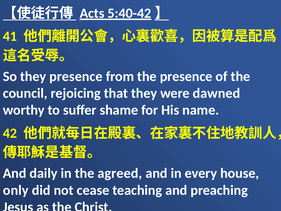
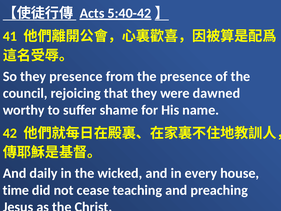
agreed: agreed -> wicked (120, 173)
only: only -> time (16, 190)
